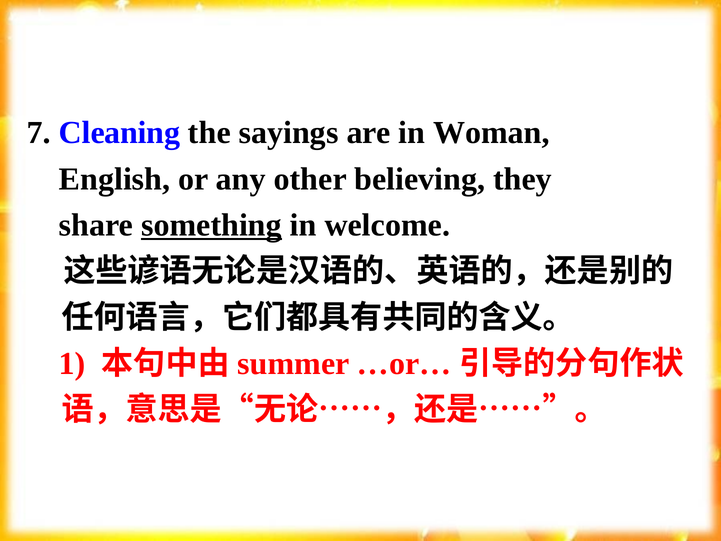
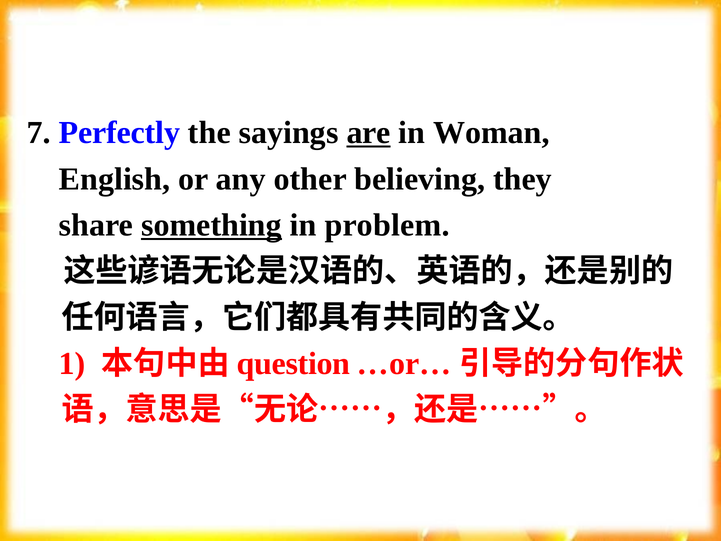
Cleaning: Cleaning -> Perfectly (120, 133)
are underline: none -> present (369, 133)
welcome: welcome -> problem (387, 225)
summer: summer -> question (294, 363)
